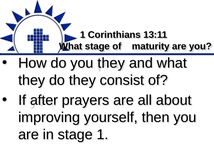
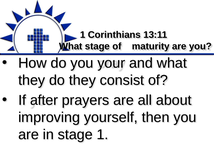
you they: they -> your (111, 63)
